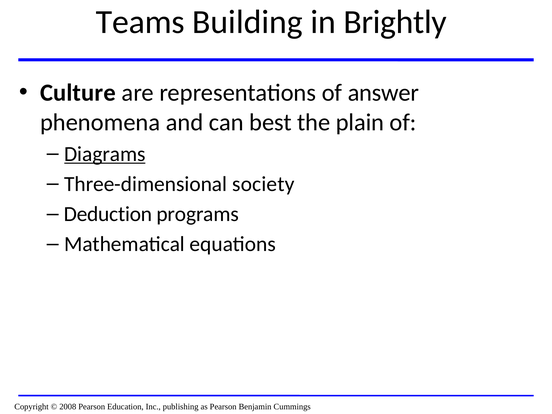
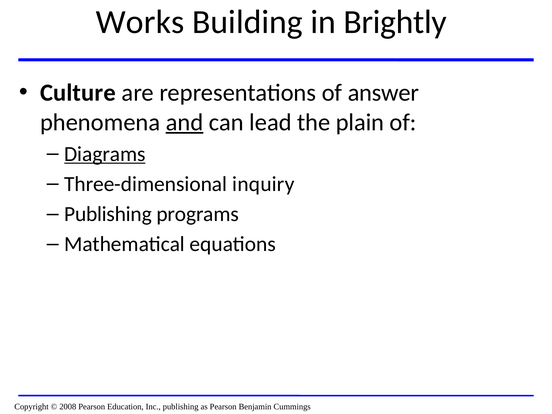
Teams: Teams -> Works (140, 22)
and underline: none -> present (185, 122)
best: best -> lead (270, 122)
society: society -> inquiry (263, 184)
Deduction: Deduction -> Publishing (108, 214)
